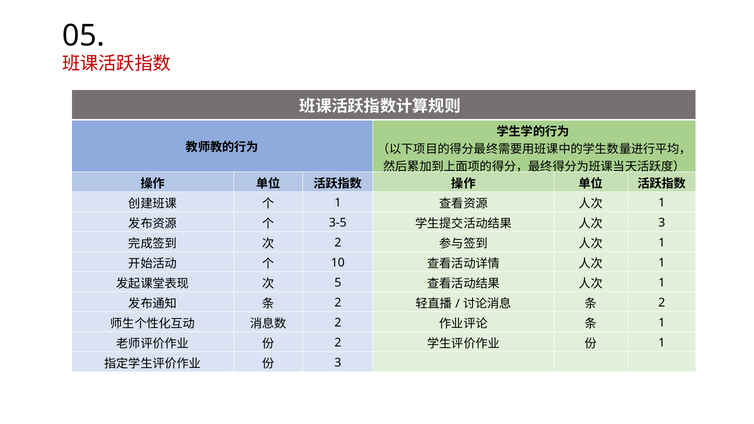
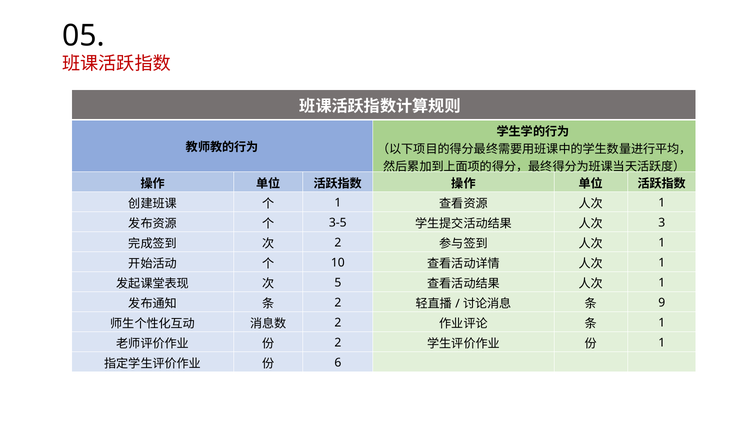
2: 2 -> 9 (662, 303)
3: 3 -> 6 (338, 363)
